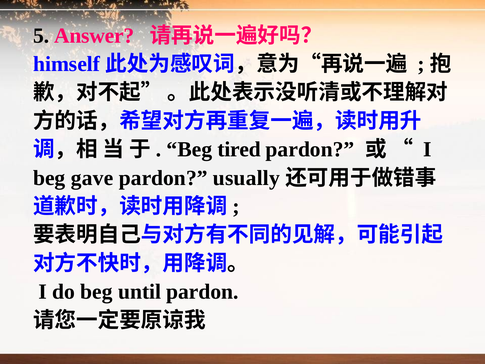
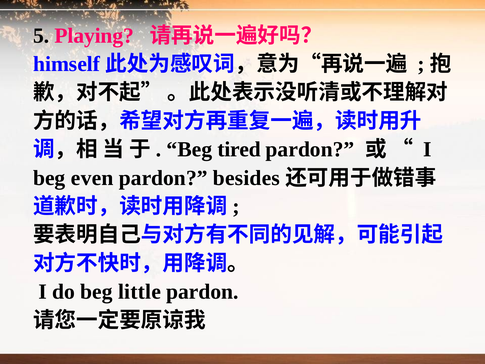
Answer: Answer -> Playing (94, 36)
gave: gave -> even (92, 178)
usually: usually -> besides (246, 178)
until: until -> little (139, 292)
